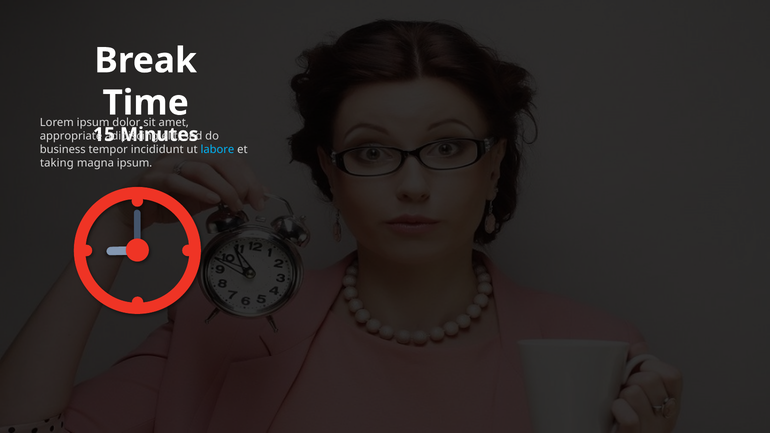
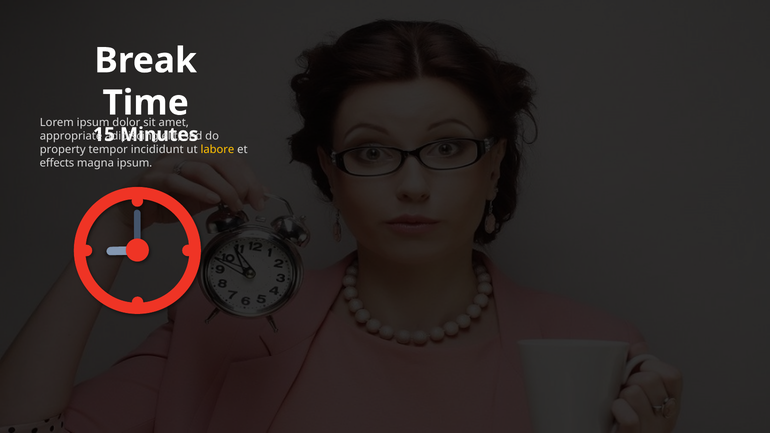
business: business -> property (63, 150)
labore colour: light blue -> yellow (217, 150)
taking: taking -> effects (57, 163)
